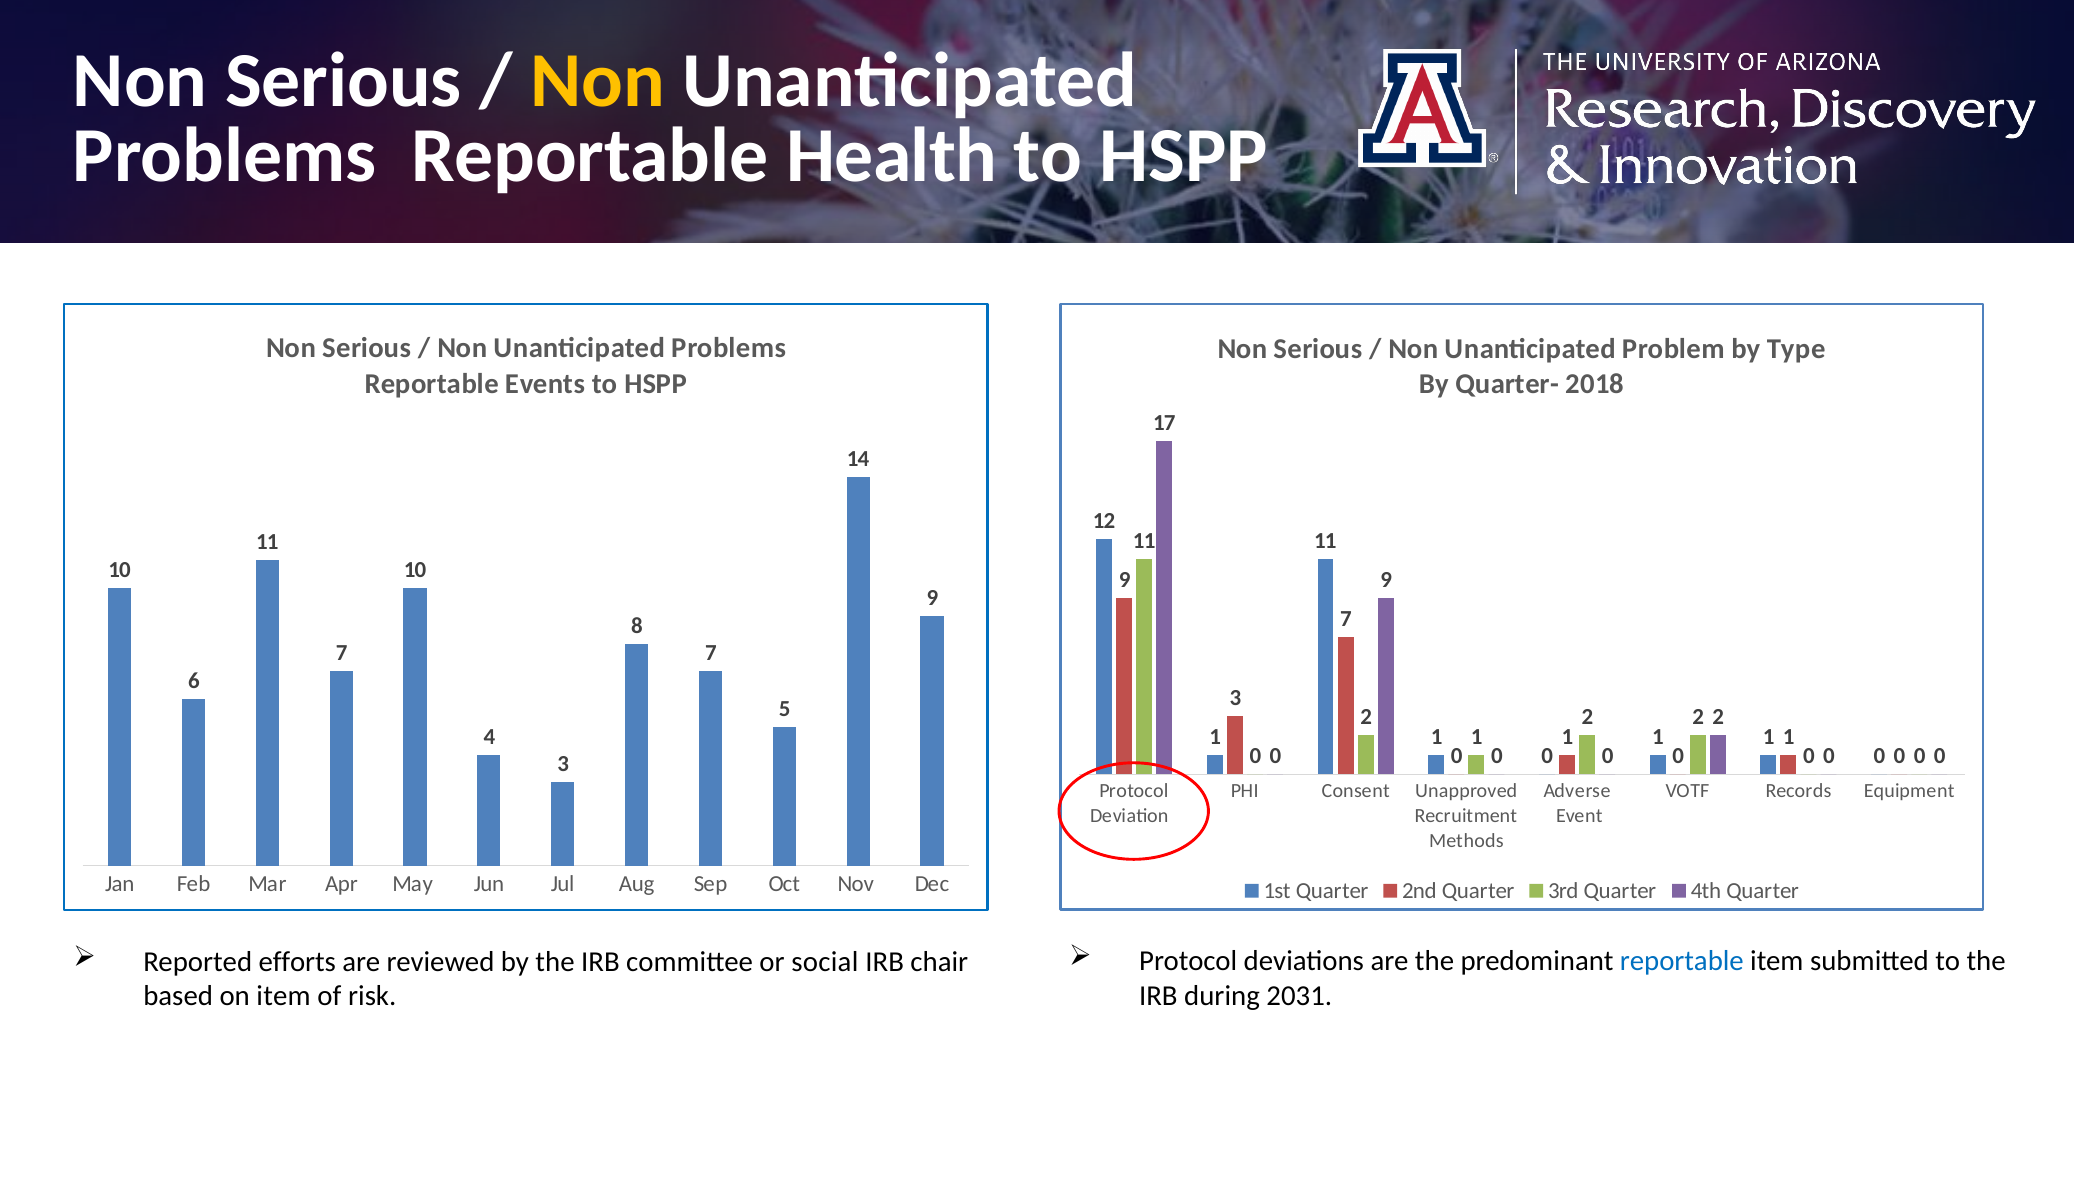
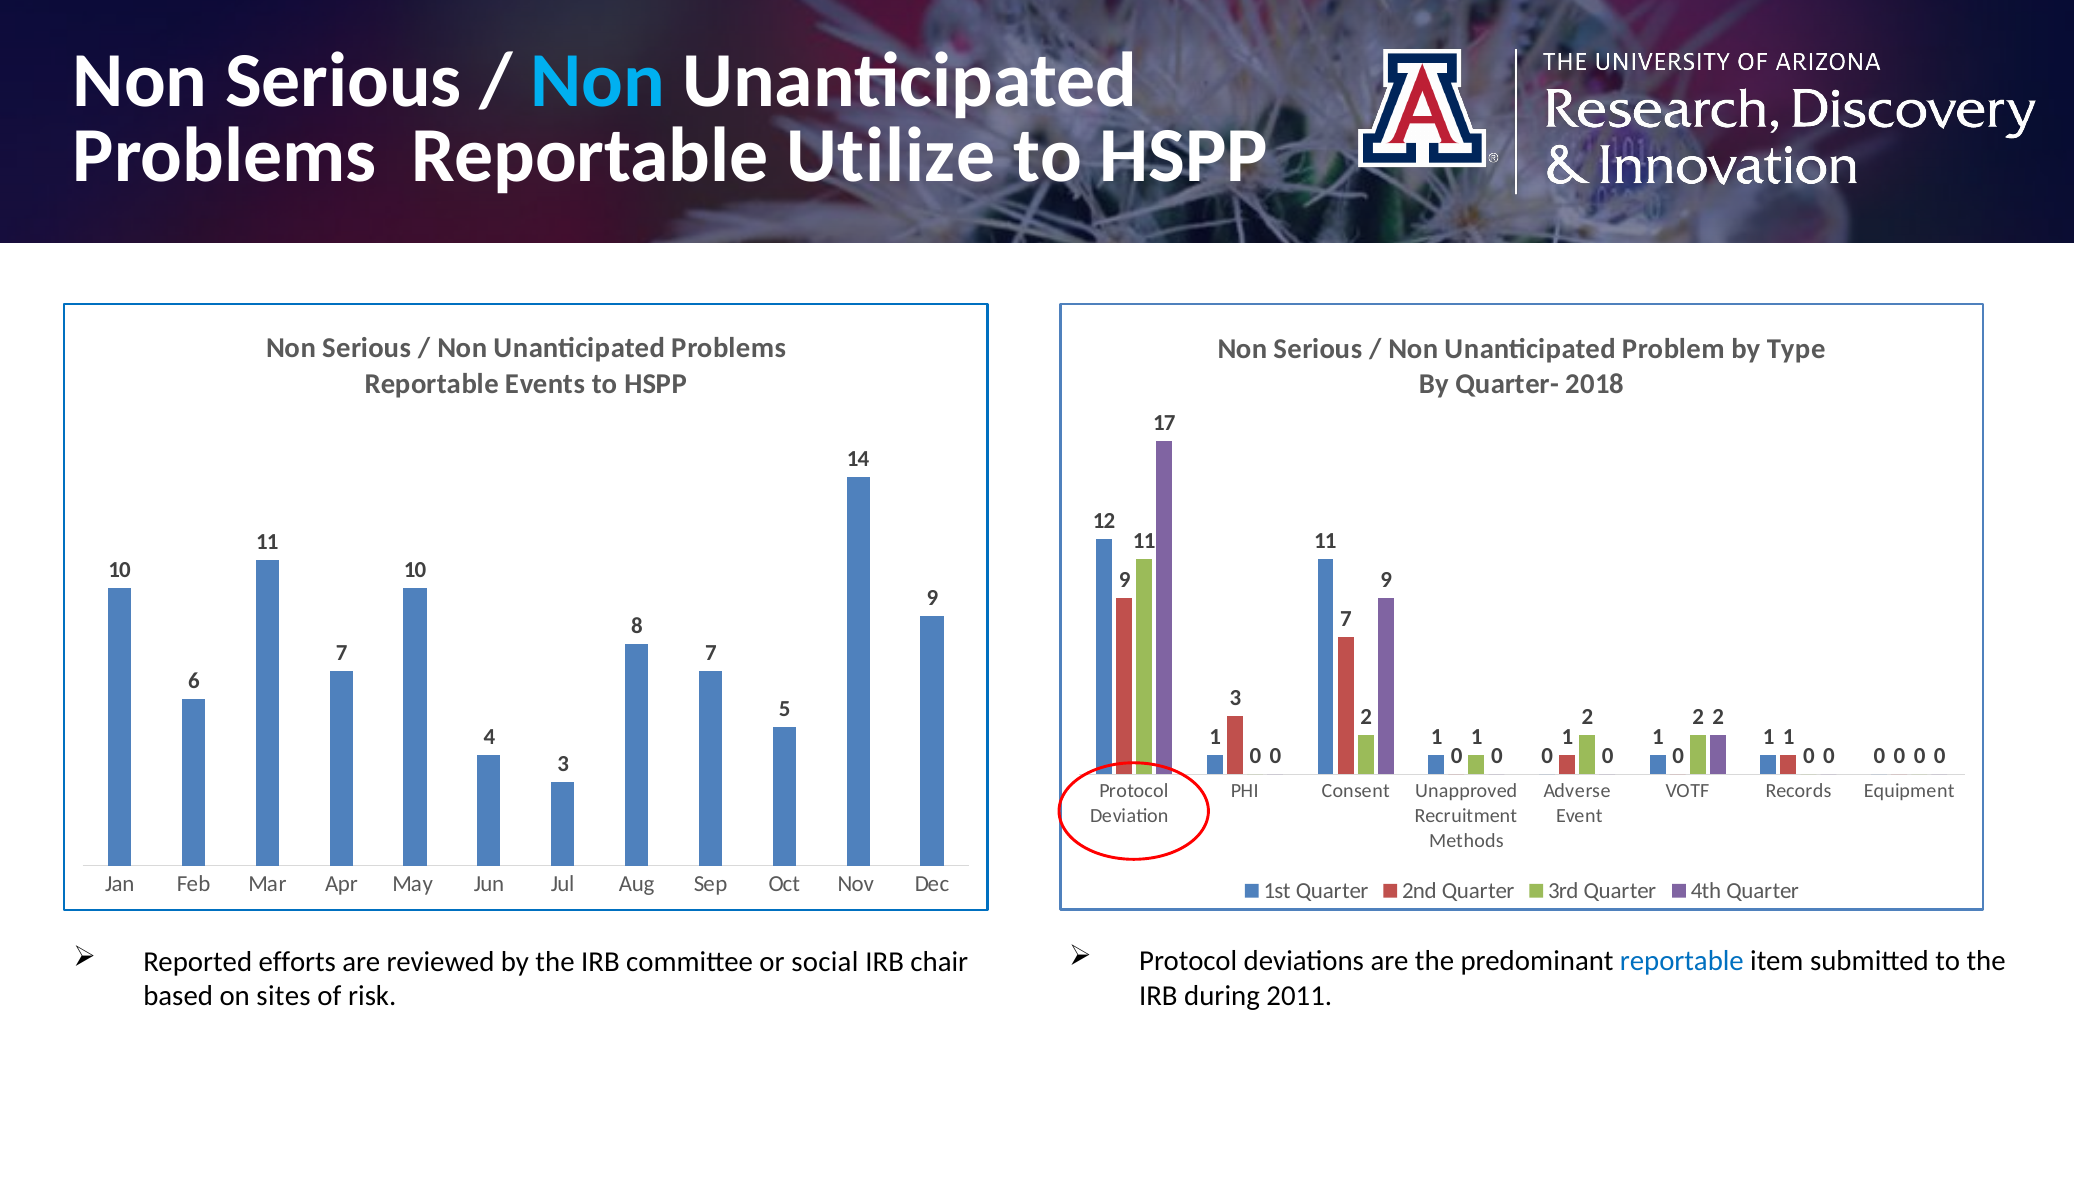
Non colour: yellow -> light blue (598, 81)
Health: Health -> Utilize (891, 155)
2031: 2031 -> 2011 (1299, 995)
on item: item -> sites (284, 996)
